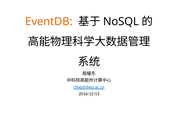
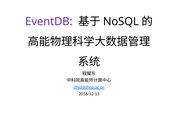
EventDB colour: orange -> purple (49, 21)
